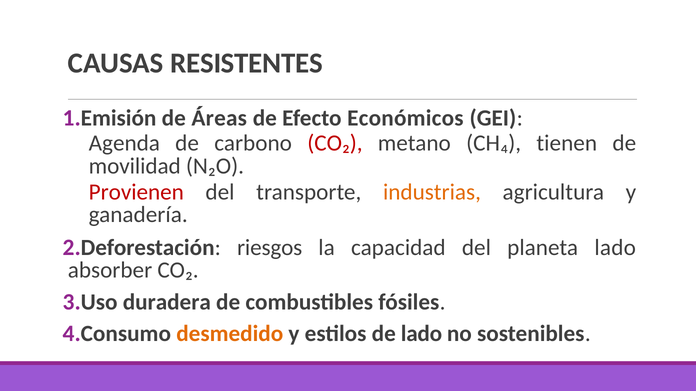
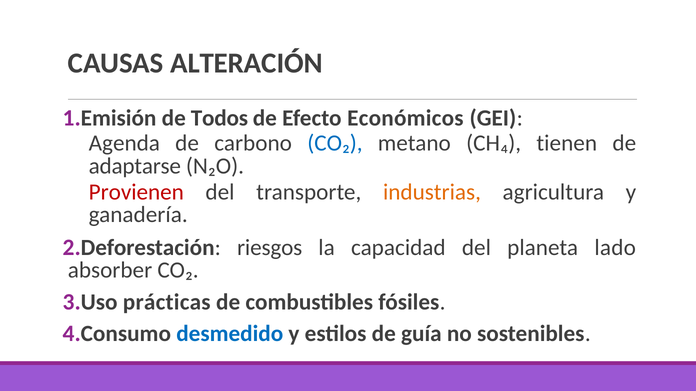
RESISTENTES: RESISTENTES -> ALTERACIÓN (246, 63)
Áreas: Áreas -> Todos (219, 118)
CO₂ colour: red -> blue (335, 144)
movilidad: movilidad -> adaptarse (135, 166)
duradera: duradera -> prácticas (167, 302)
desmedido colour: orange -> blue (230, 334)
de lado: lado -> guía (421, 334)
